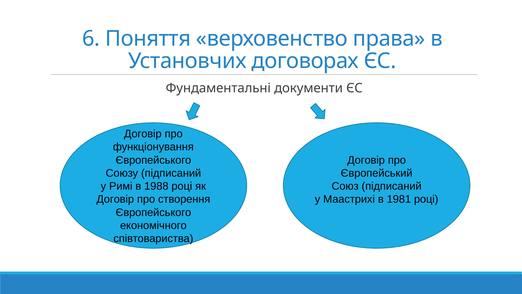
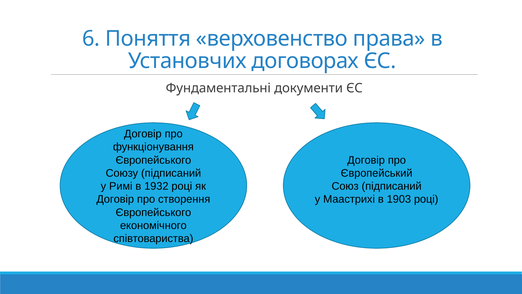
1988: 1988 -> 1932 (156, 186)
1981: 1981 -> 1903 (399, 199)
